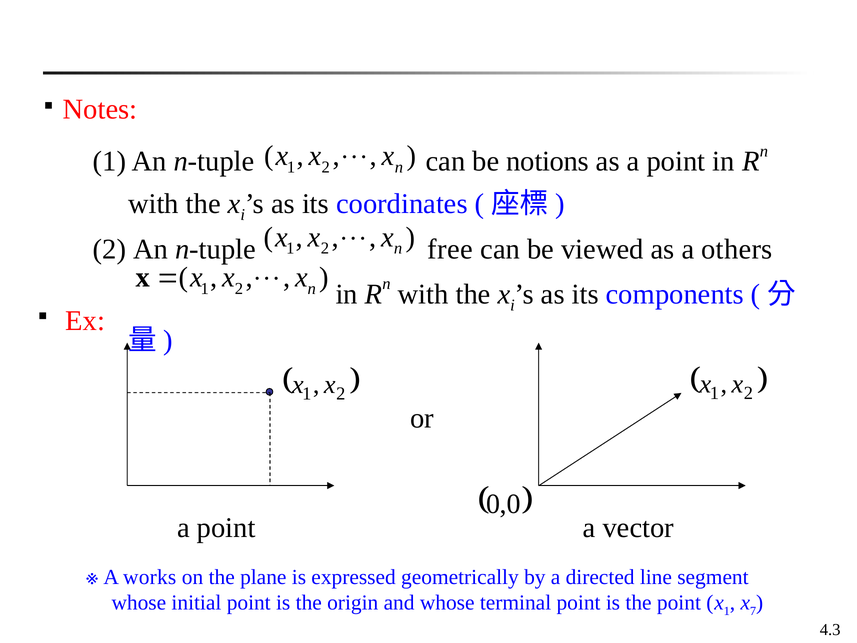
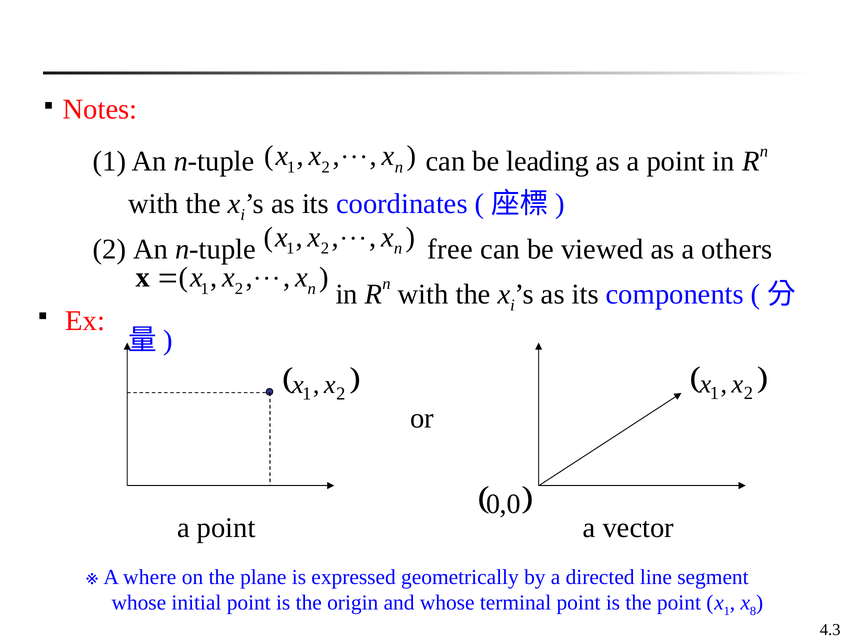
notions: notions -> leading (548, 161)
works: works -> where (150, 577)
7: 7 -> 8 (753, 611)
